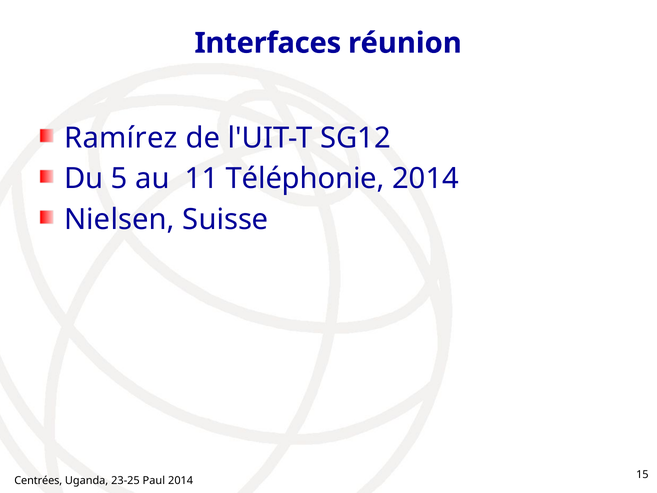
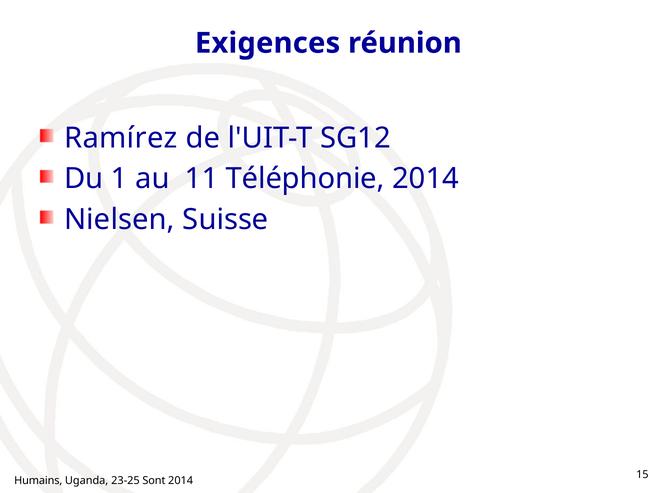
Interfaces: Interfaces -> Exigences (268, 43)
5: 5 -> 1 (119, 179)
Centrées: Centrées -> Humains (38, 481)
Paul: Paul -> Sont (154, 481)
